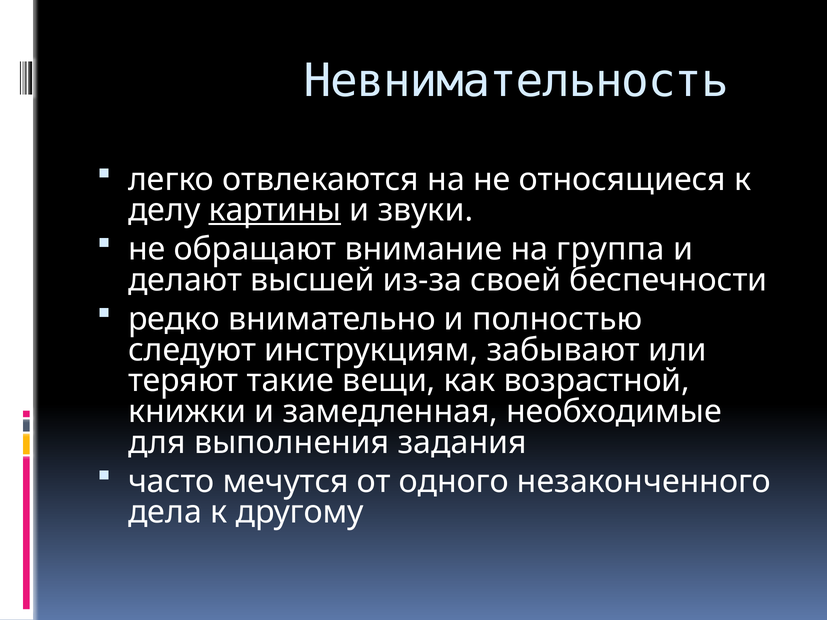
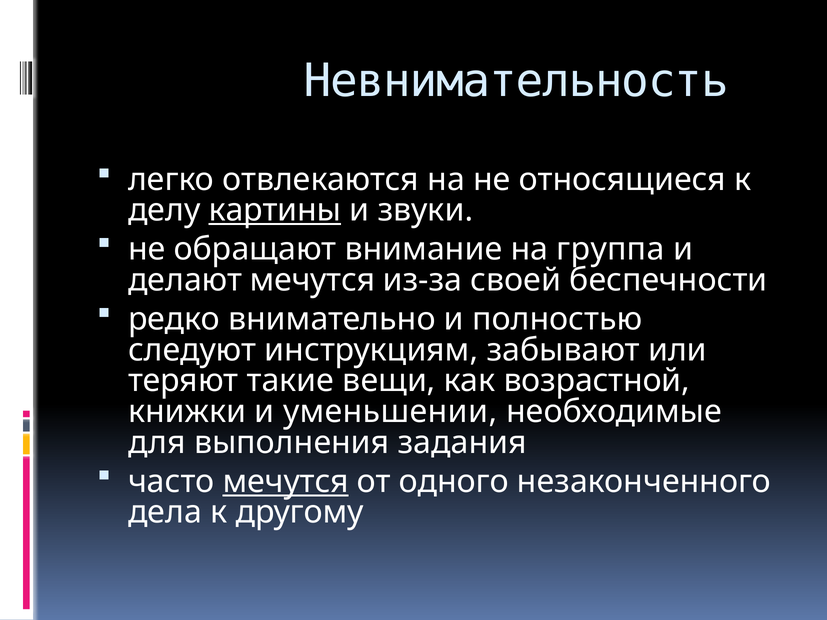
делают высшей: высшей -> мечутся (313, 280)
замедленная: замедленная -> уменьшении (390, 412)
мечутся underline: none -> present (286, 482)
